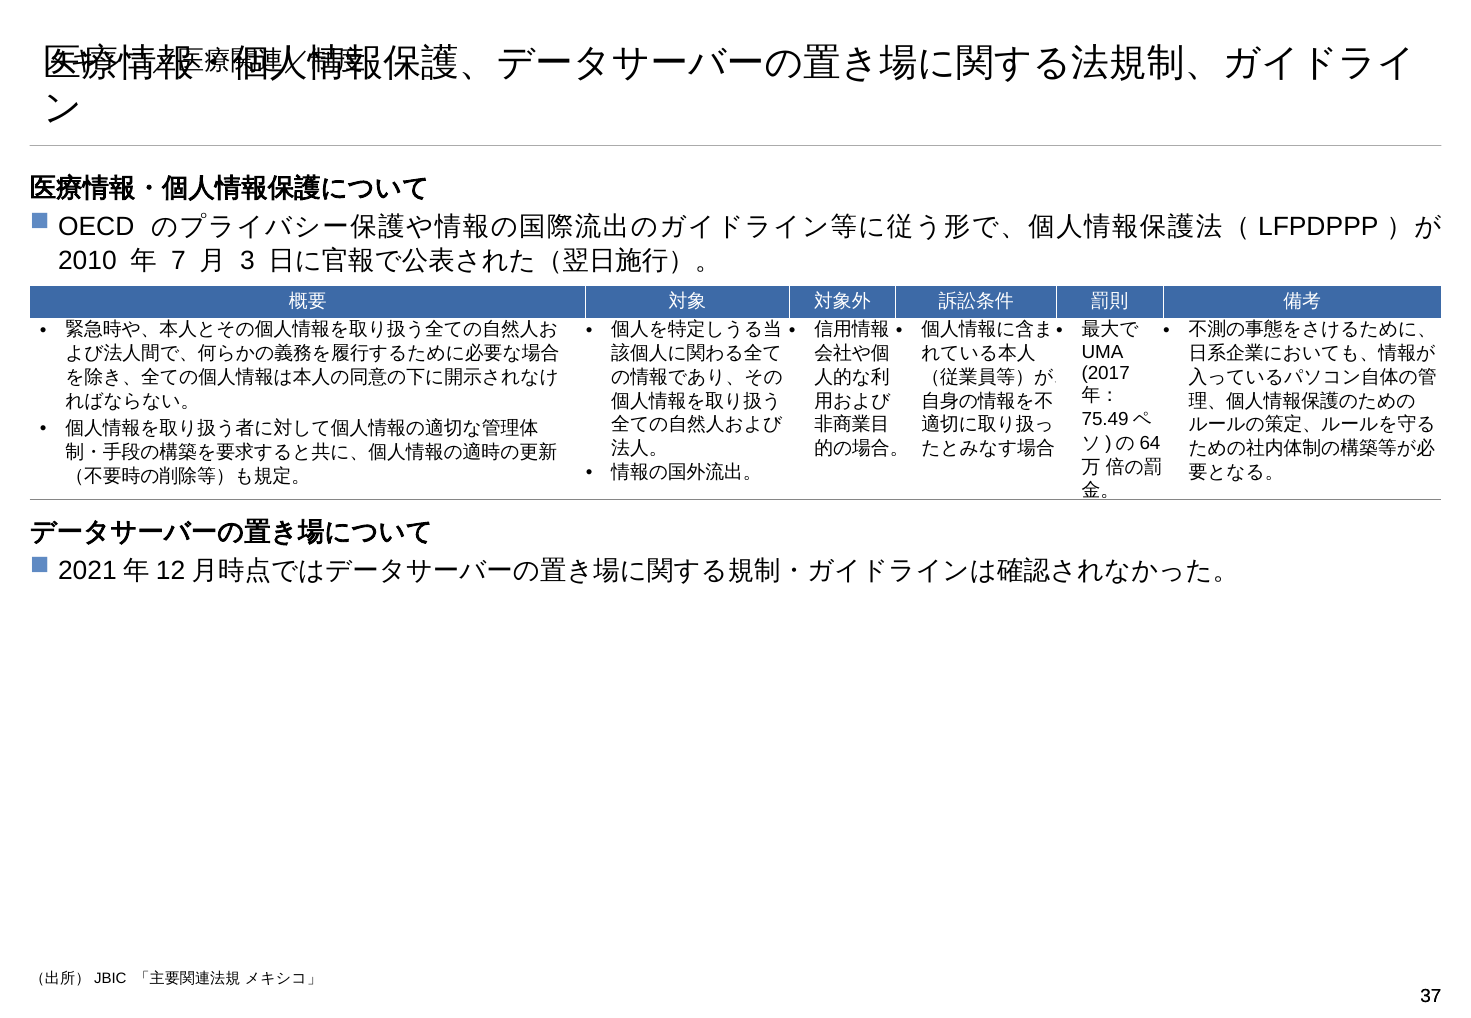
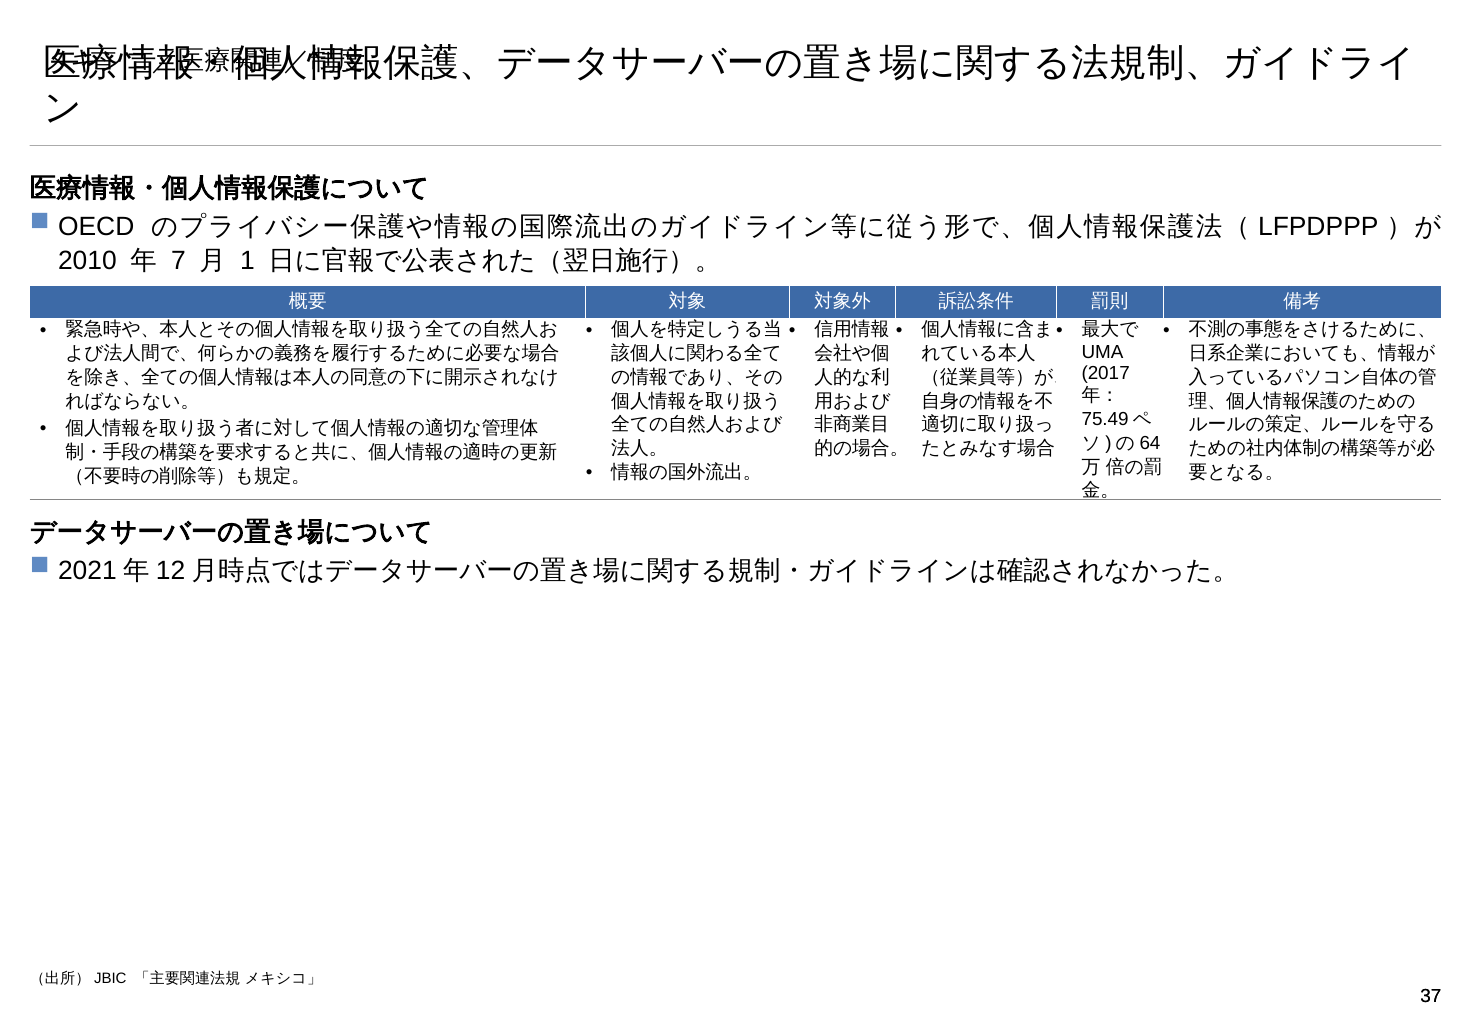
3: 3 -> 1 (247, 261)
